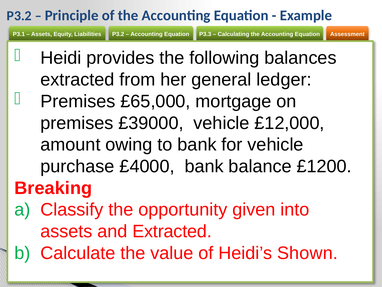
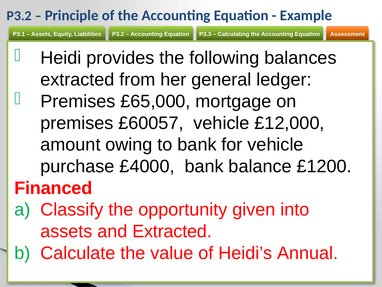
£39000: £39000 -> £60057 (151, 123)
Breaking: Breaking -> Financed (53, 188)
Shown: Shown -> Annual (308, 253)
